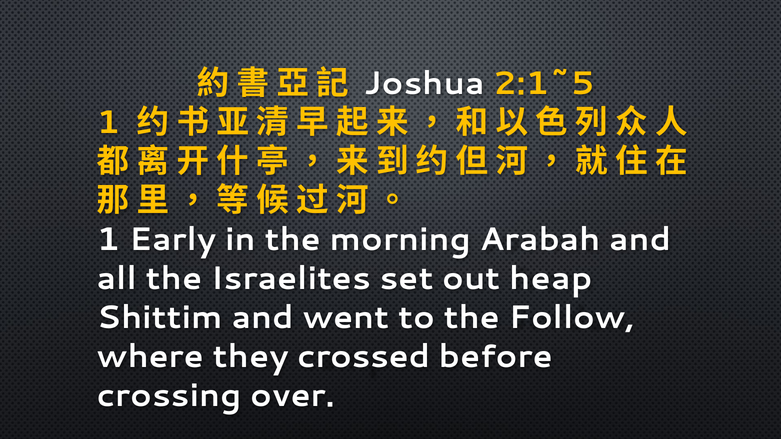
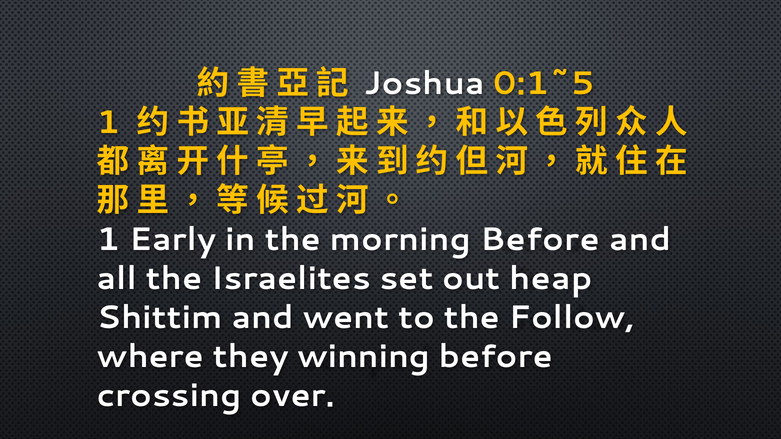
2:1~5: 2:1~5 -> 0:1~5 (544, 84)
morning Arabah: Arabah -> Before (540, 240)
crossed: crossed -> winning (364, 357)
